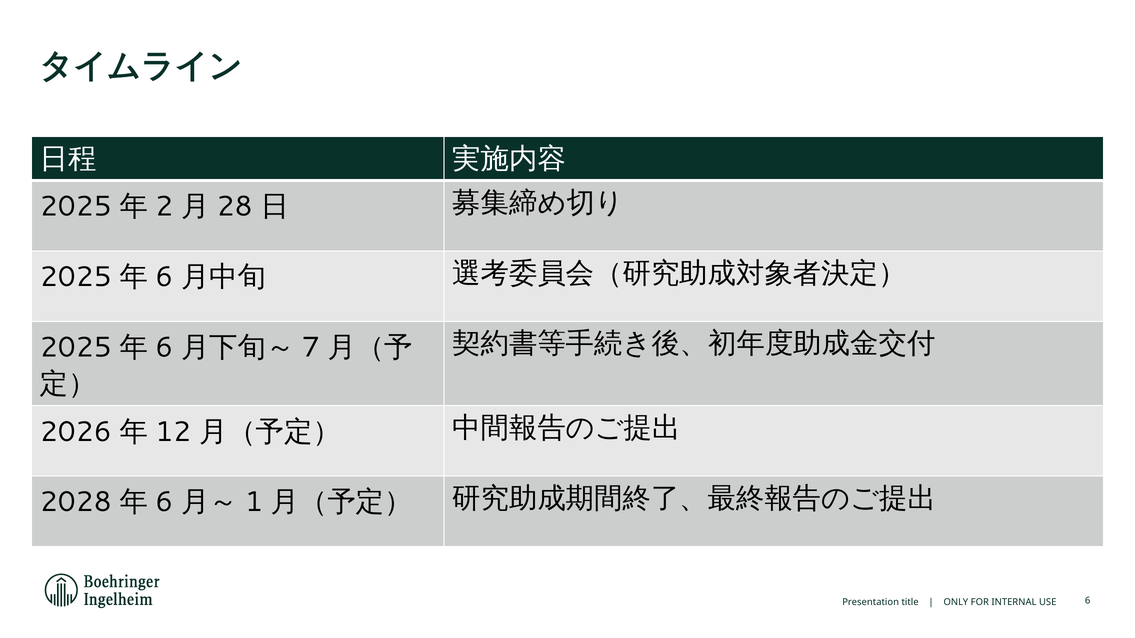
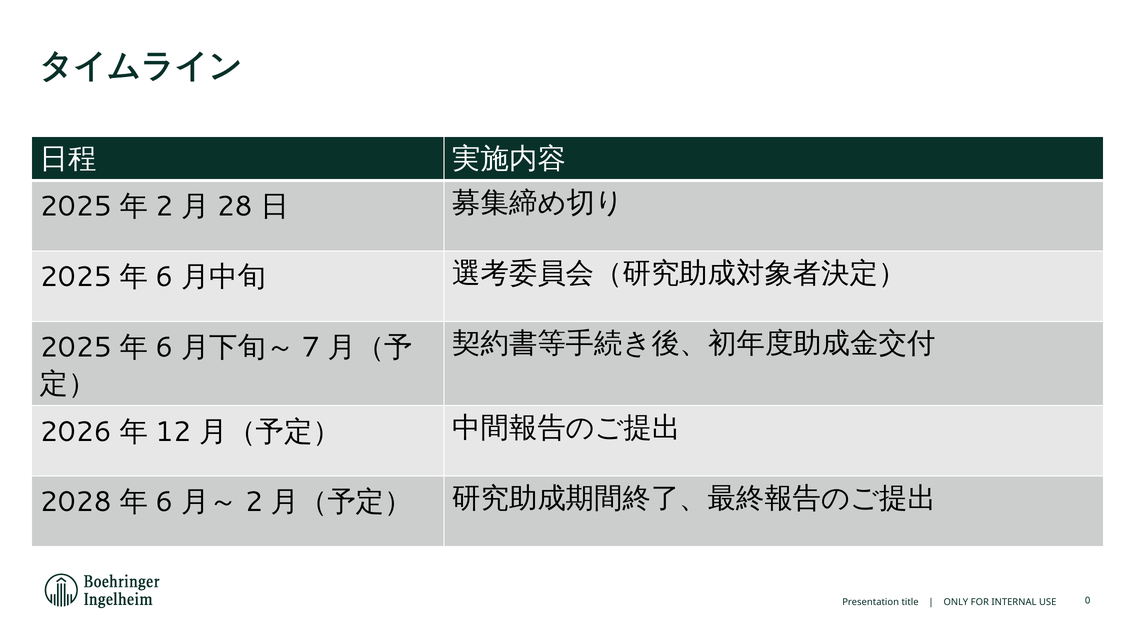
1: 1 -> 2 (254, 502)
USE 6: 6 -> 0 (1088, 601)
